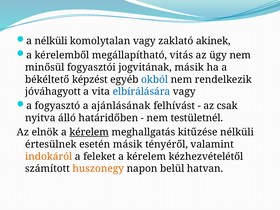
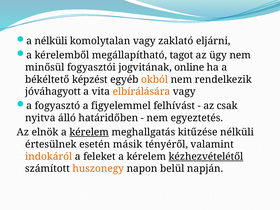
akinek: akinek -> eljárni (213, 41)
vitás: vitás -> tagot (181, 55)
jogvitának másik: másik -> online (189, 67)
okból colour: blue -> orange (155, 79)
elbírálására colour: blue -> orange (141, 92)
ajánlásának: ajánlásának -> figyelemmel (121, 106)
testületnél: testületnél -> egyeztetés (197, 118)
kézhezvételétől underline: none -> present (206, 156)
hatvan: hatvan -> napján (205, 169)
